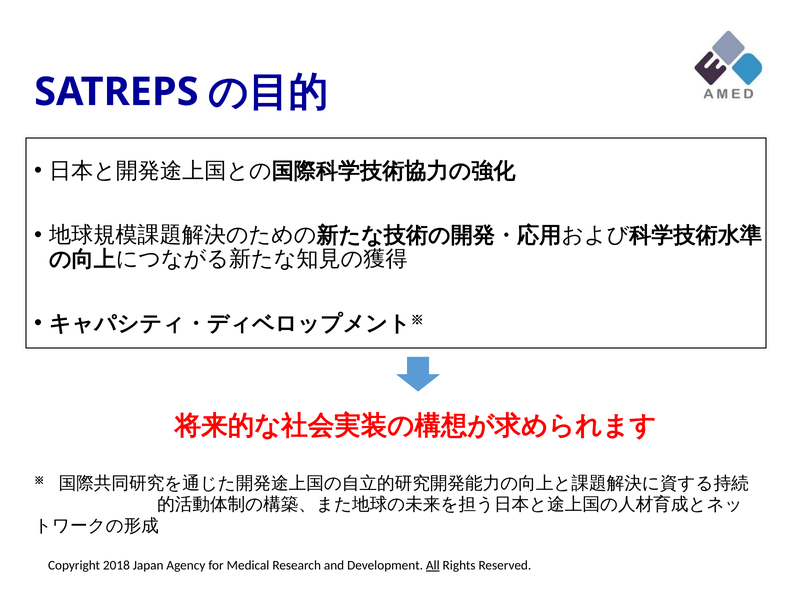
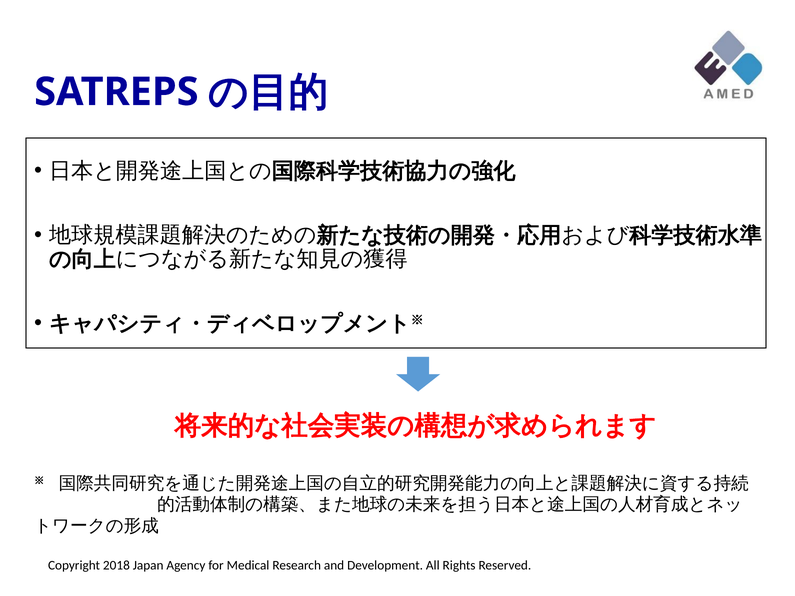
All underline: present -> none (433, 565)
